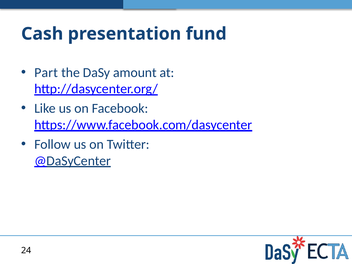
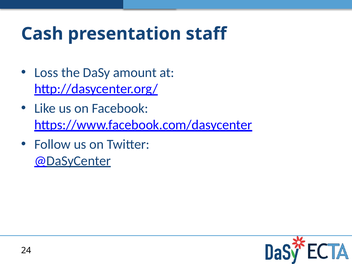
fund: fund -> staff (206, 34)
Part: Part -> Loss (46, 73)
